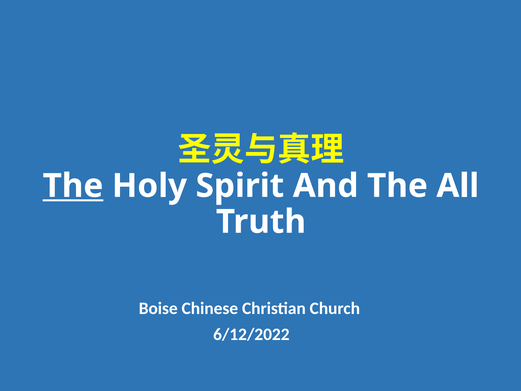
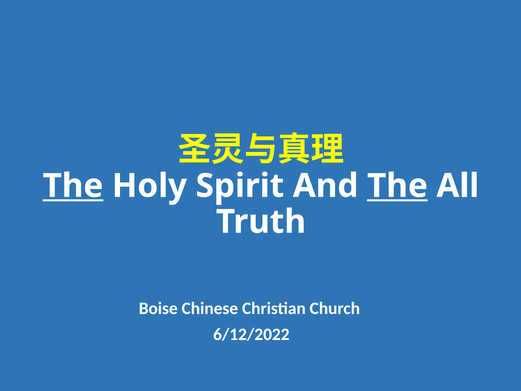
The underline: none -> present (397, 186)
